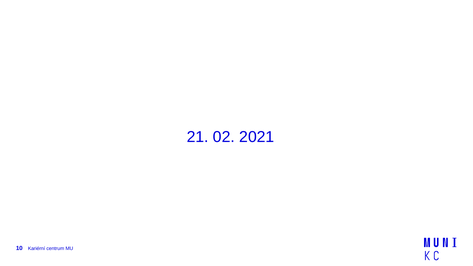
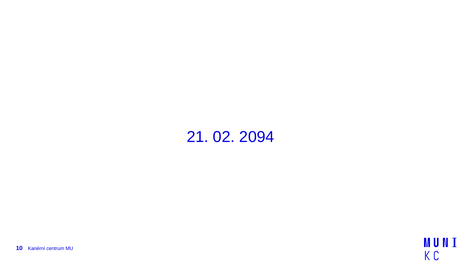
2021: 2021 -> 2094 (257, 137)
